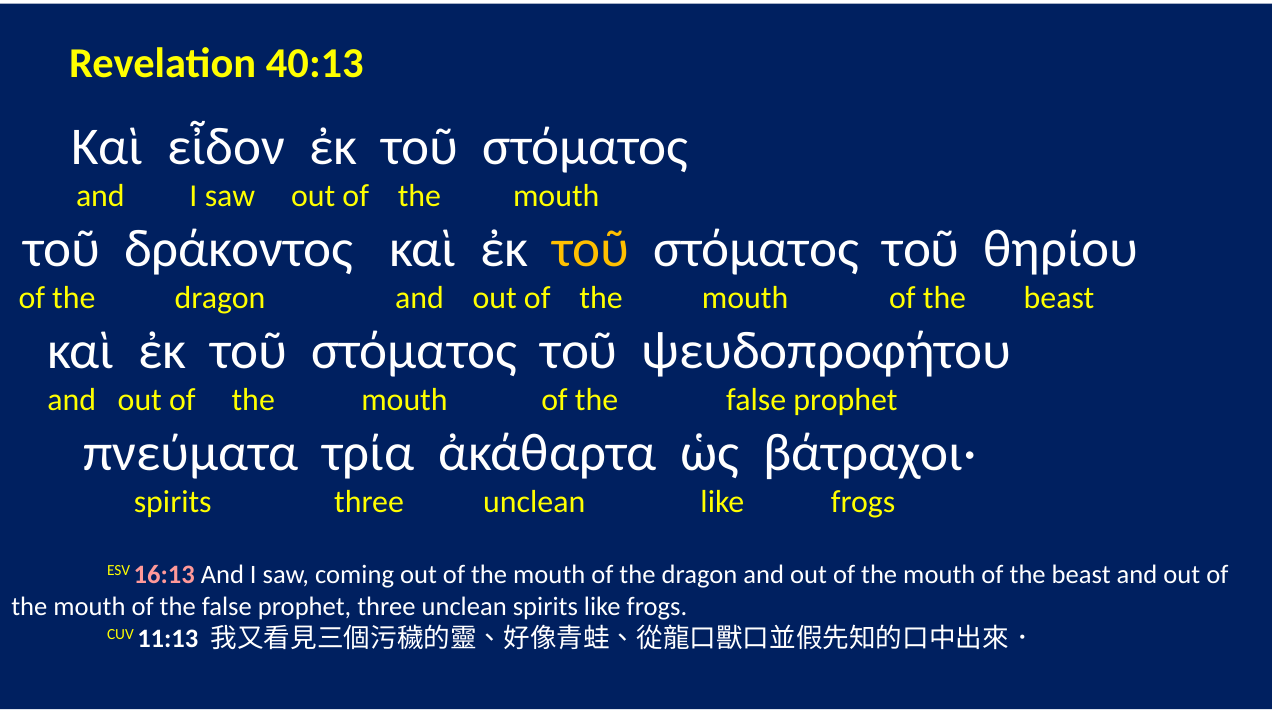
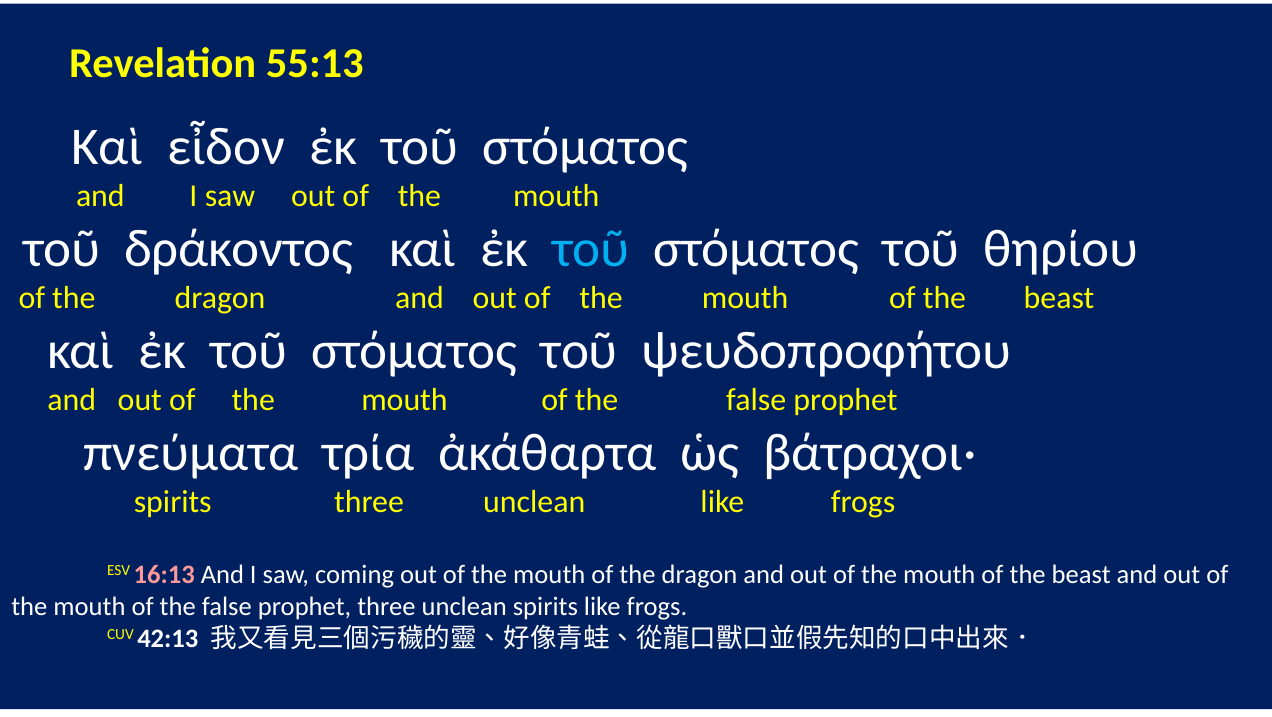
40:13: 40:13 -> 55:13 (315, 63)
τοῦ colour: yellow -> light blue (591, 249)
11:13: 11:13 -> 42:13 (168, 639)
